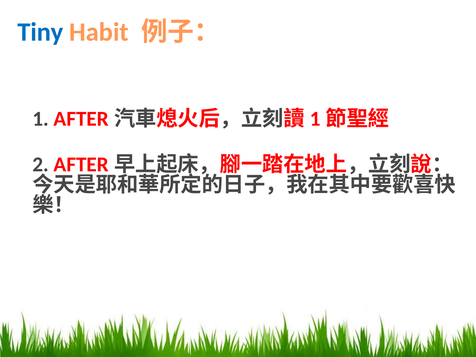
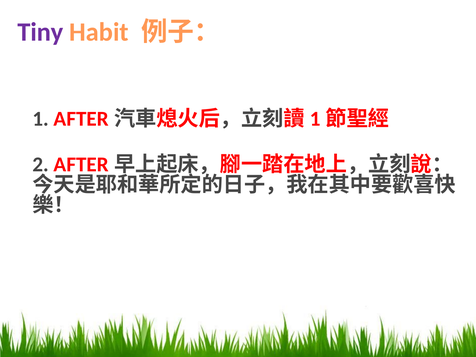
Tiny colour: blue -> purple (40, 32)
